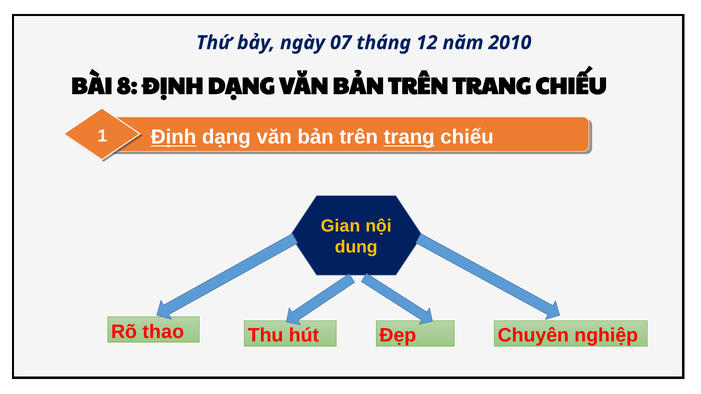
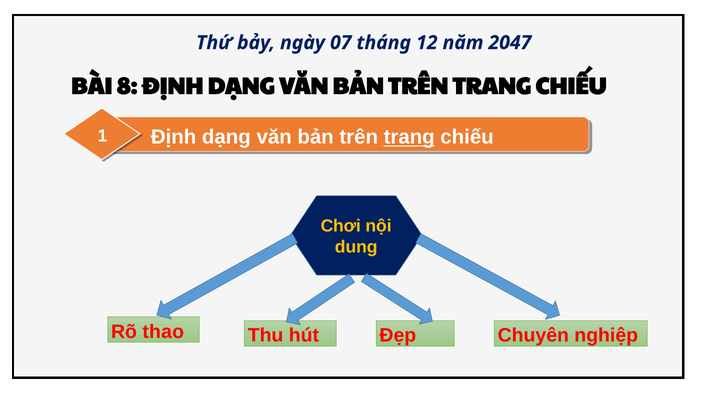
2010: 2010 -> 2047 (510, 43)
Định underline: present -> none (174, 137)
Gian: Gian -> Chơi (341, 226)
